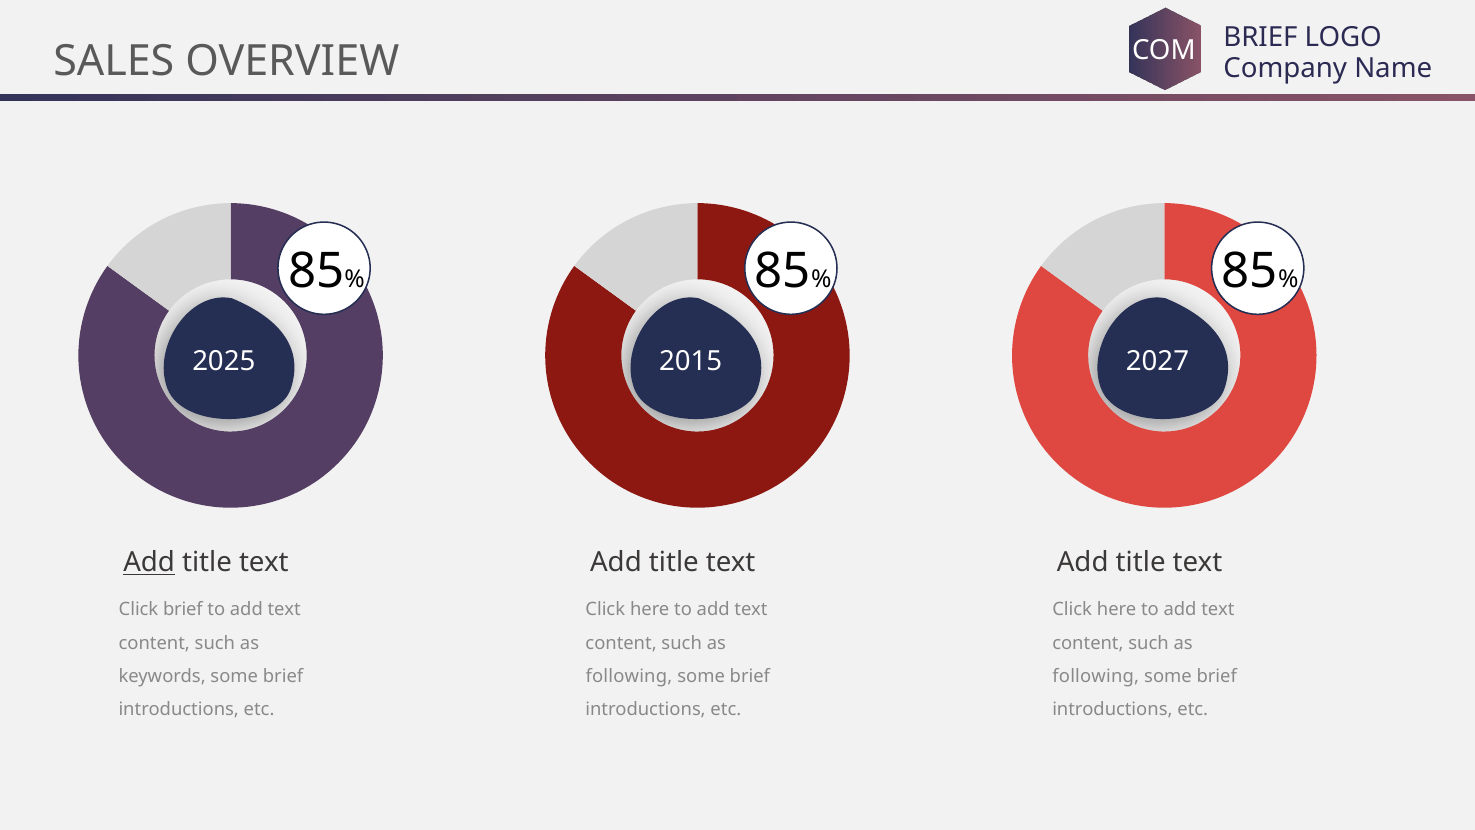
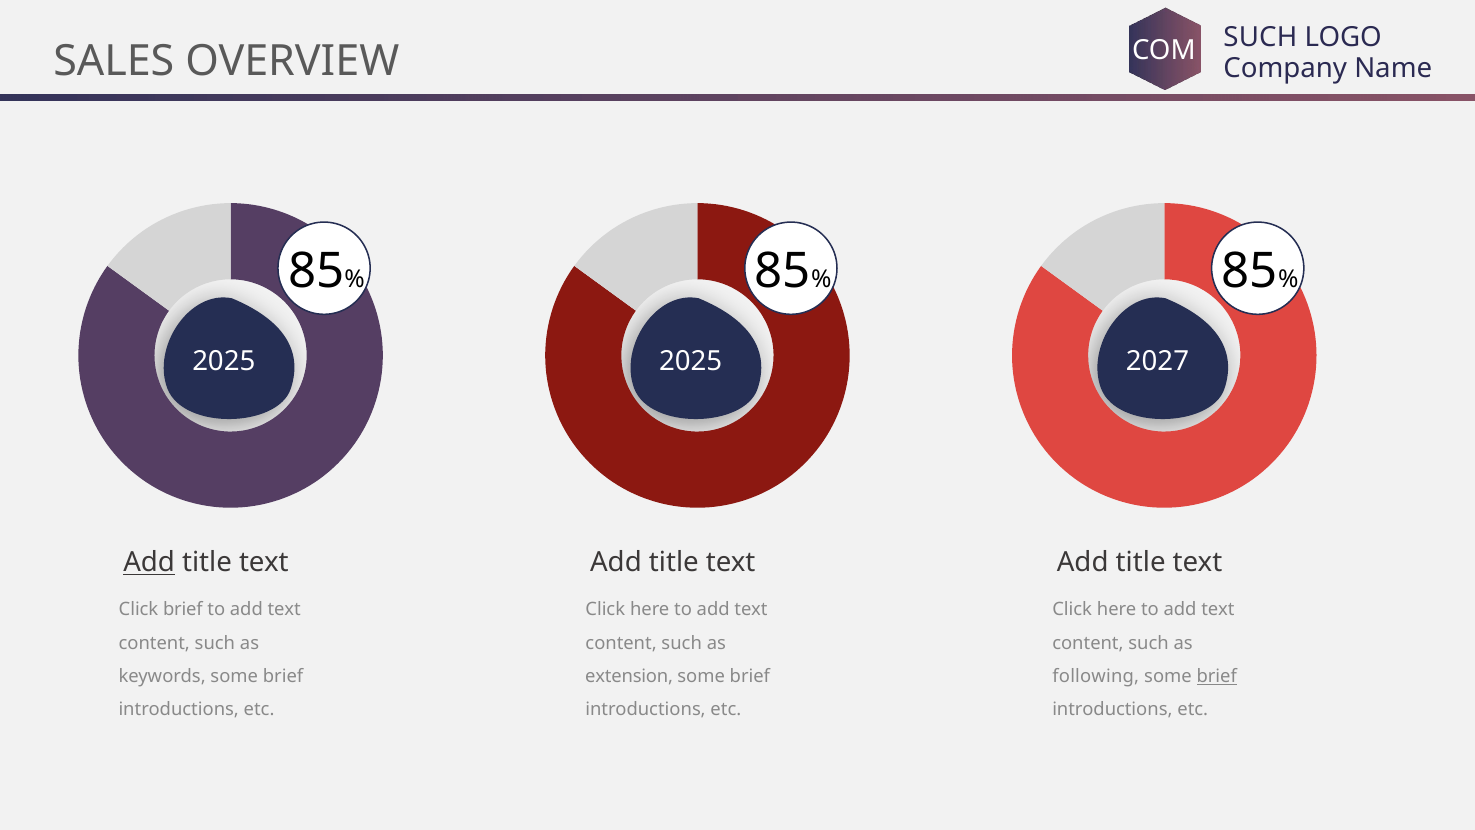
COM BRIEF: BRIEF -> SUCH (1260, 37)
2015: 2015 -> 2025 (691, 361)
following: following -> extension (629, 676)
brief underline: none -> present (1217, 676)
